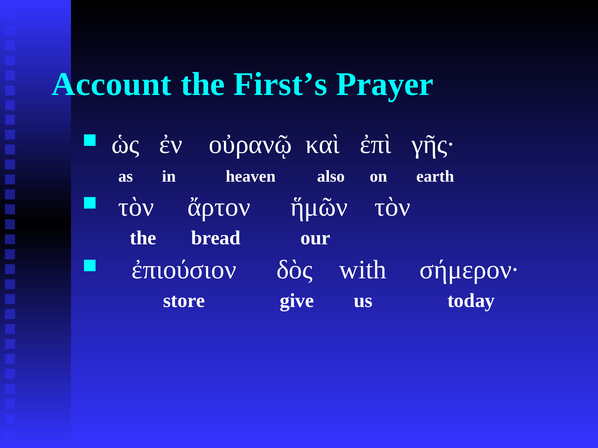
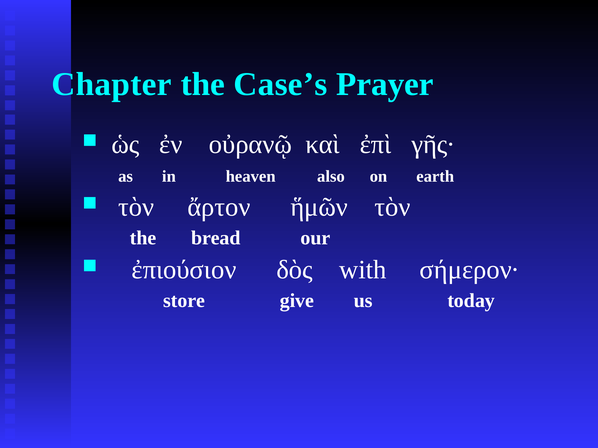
Account: Account -> Chapter (112, 84)
First’s: First’s -> Case’s (280, 84)
